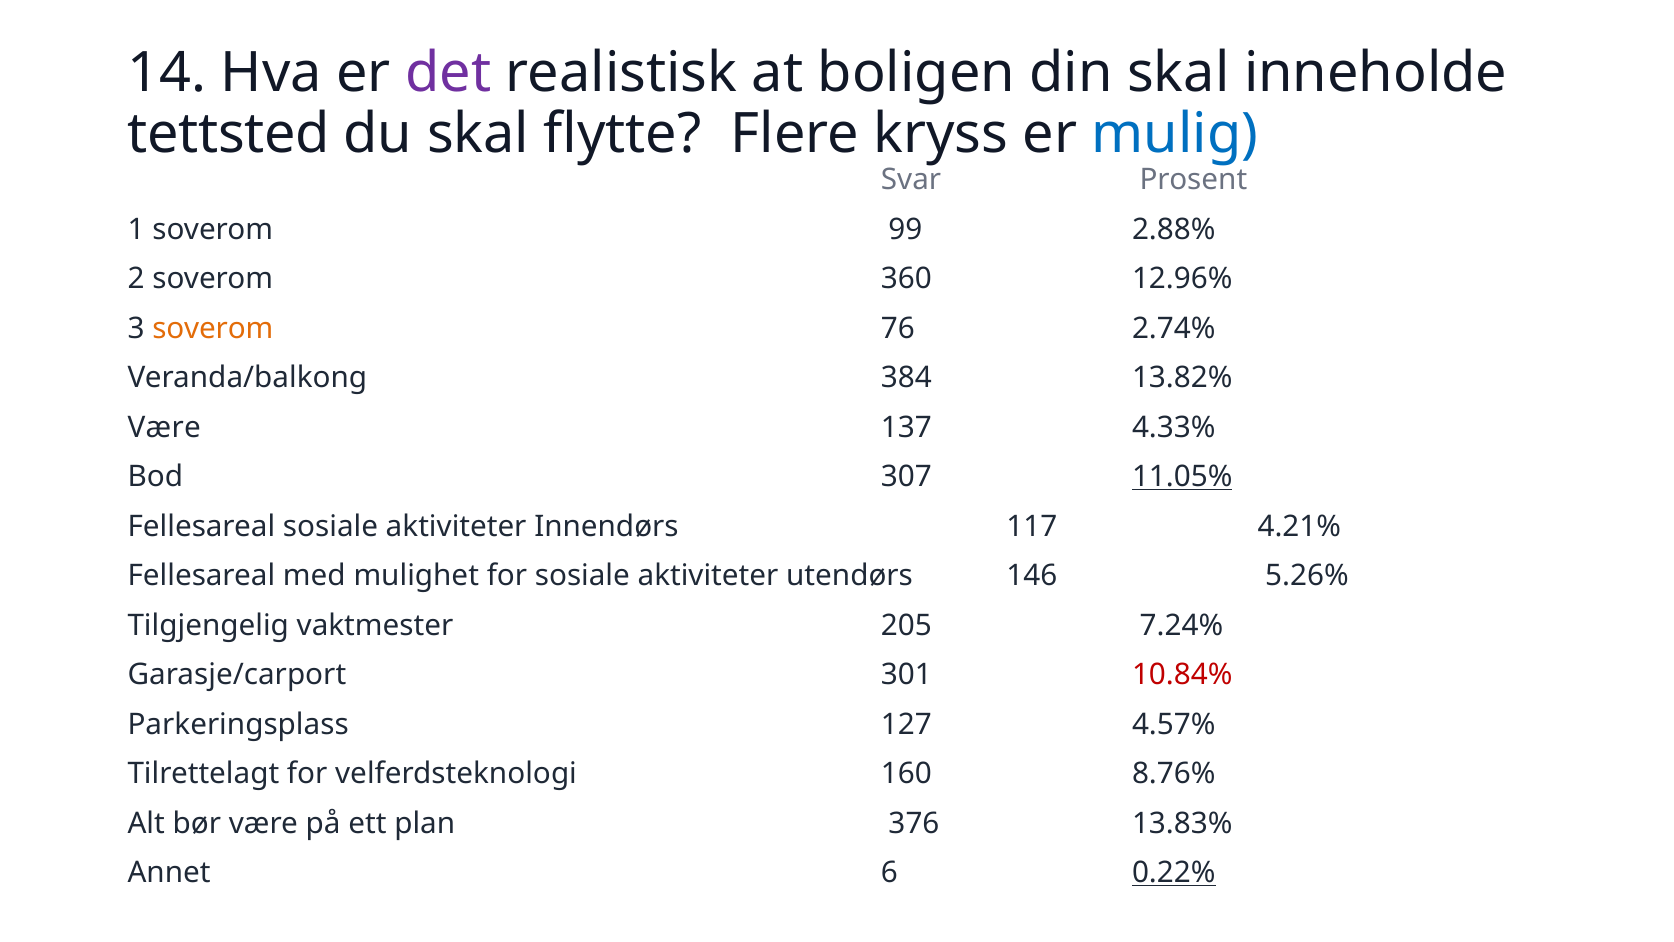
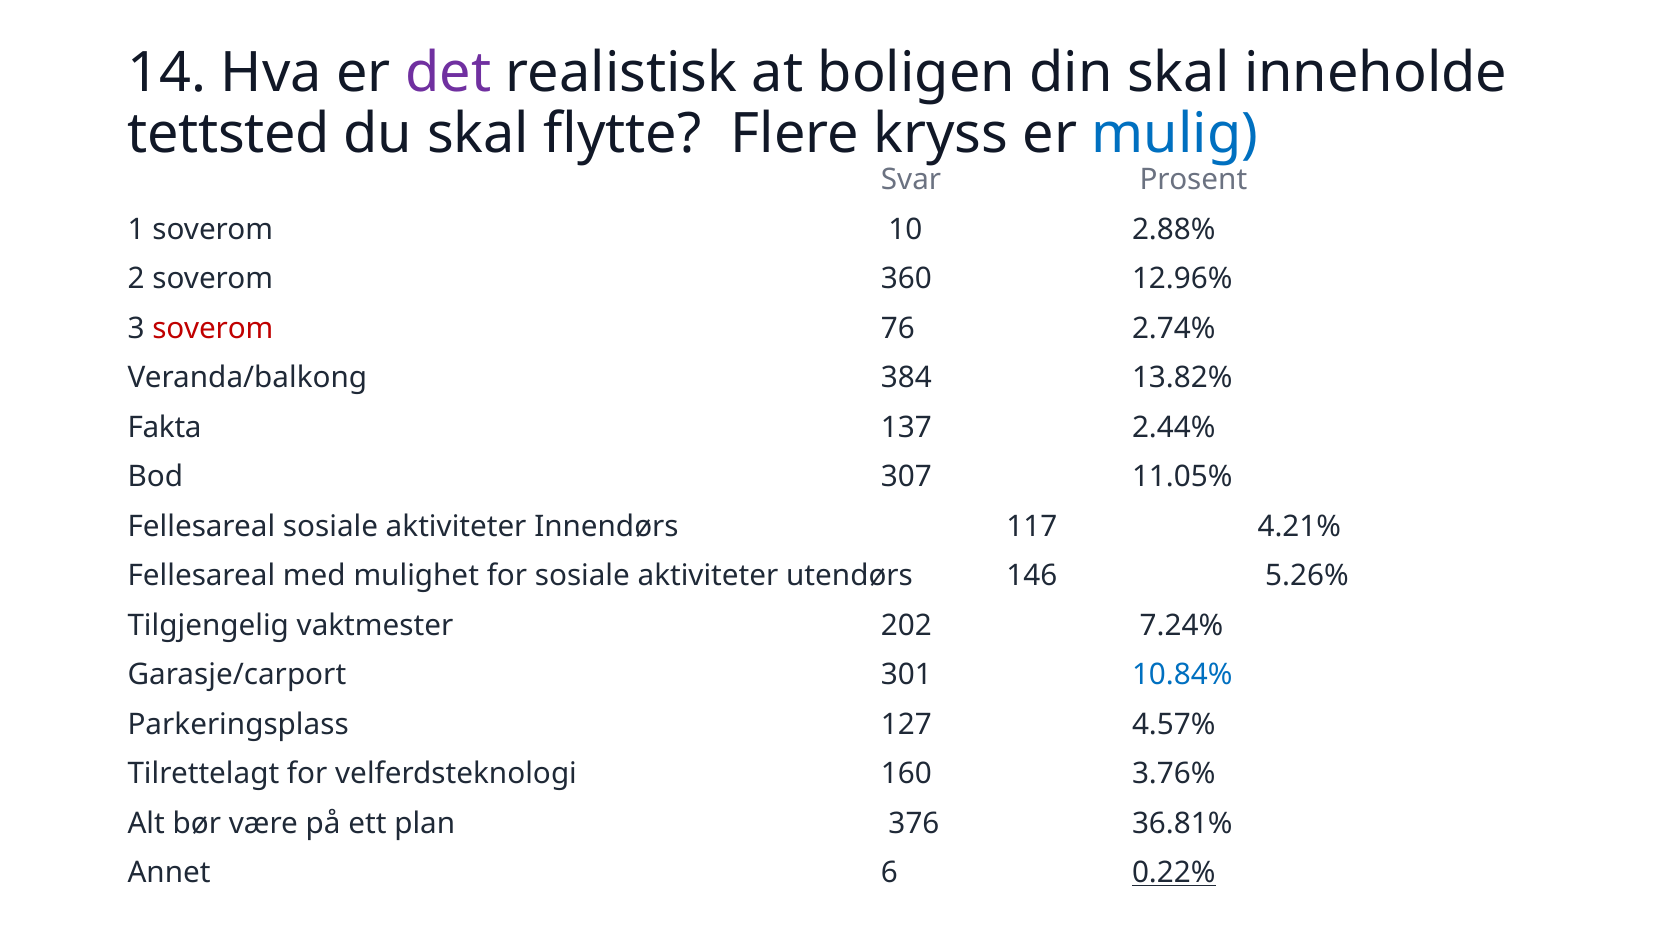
99: 99 -> 10 (905, 229)
soverom colour: orange -> red (213, 328)
Være: Være -> Fakta (165, 427)
4.33%: 4.33% -> 2.44% (1174, 427)
11.05% underline: present -> none (1182, 477)
205: 205 -> 202 (906, 625)
10.84% colour: red -> blue (1182, 675)
8.76%: 8.76% -> 3.76% (1174, 774)
13.83%: 13.83% -> 36.81% (1182, 823)
